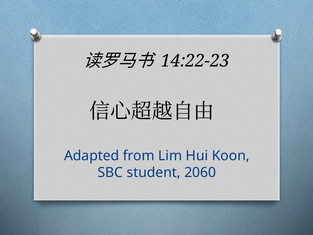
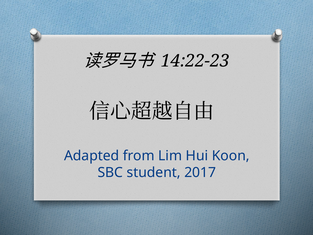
2060: 2060 -> 2017 (200, 172)
